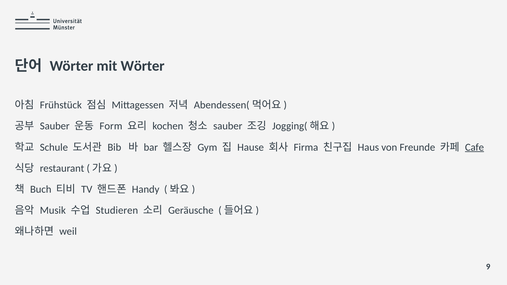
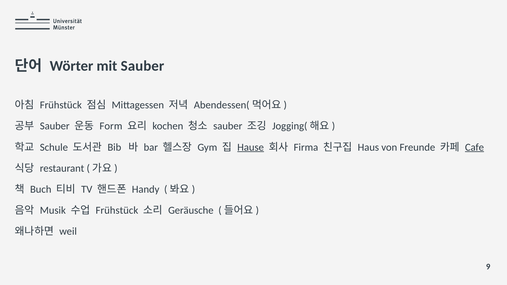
mit Wörter: Wörter -> Sauber (142, 66)
Hause underline: none -> present (251, 147)
Studieren: Studieren -> Frühstück (117, 210)
